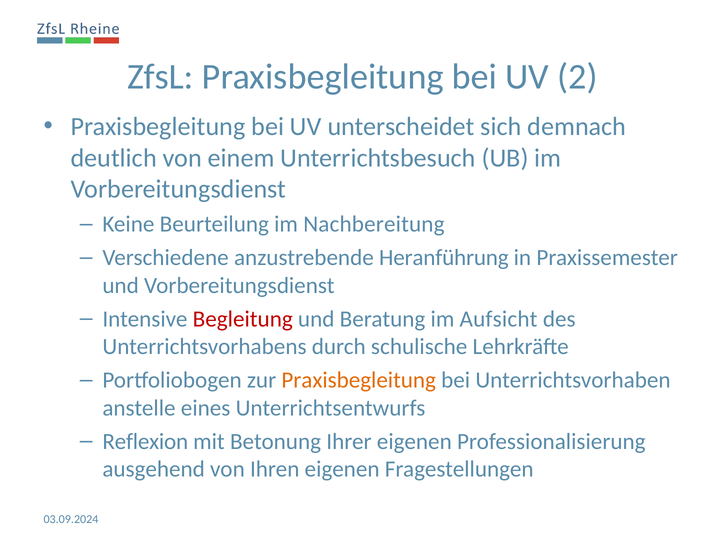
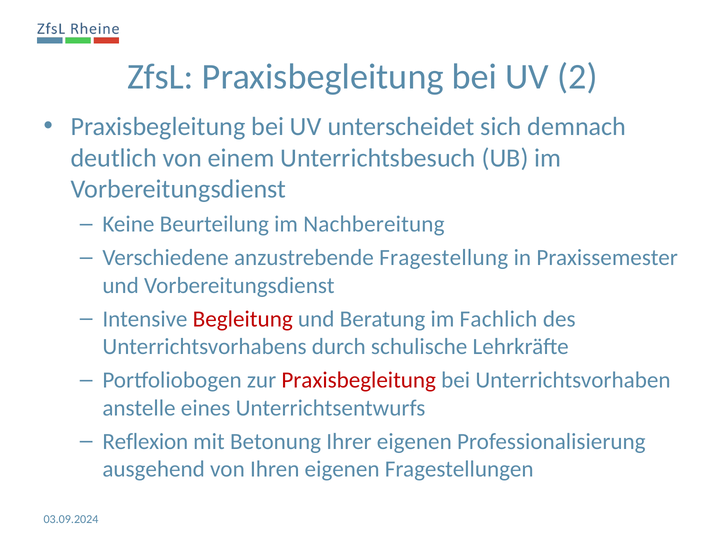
Heranführung: Heranführung -> Fragestellung (444, 258)
Aufsicht: Aufsicht -> Fachlich (498, 319)
Praxisbegleitung colour: orange -> red (359, 380)
